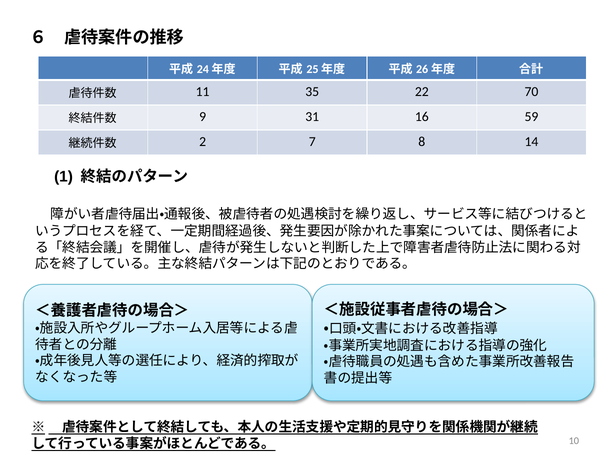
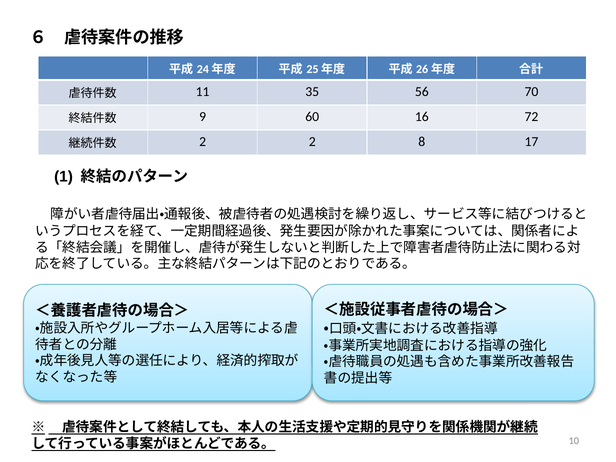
22: 22 -> 56 (422, 92)
31: 31 -> 60 (312, 117)
59: 59 -> 72 (531, 117)
2 7: 7 -> 2 (312, 142)
14: 14 -> 17 (531, 142)
